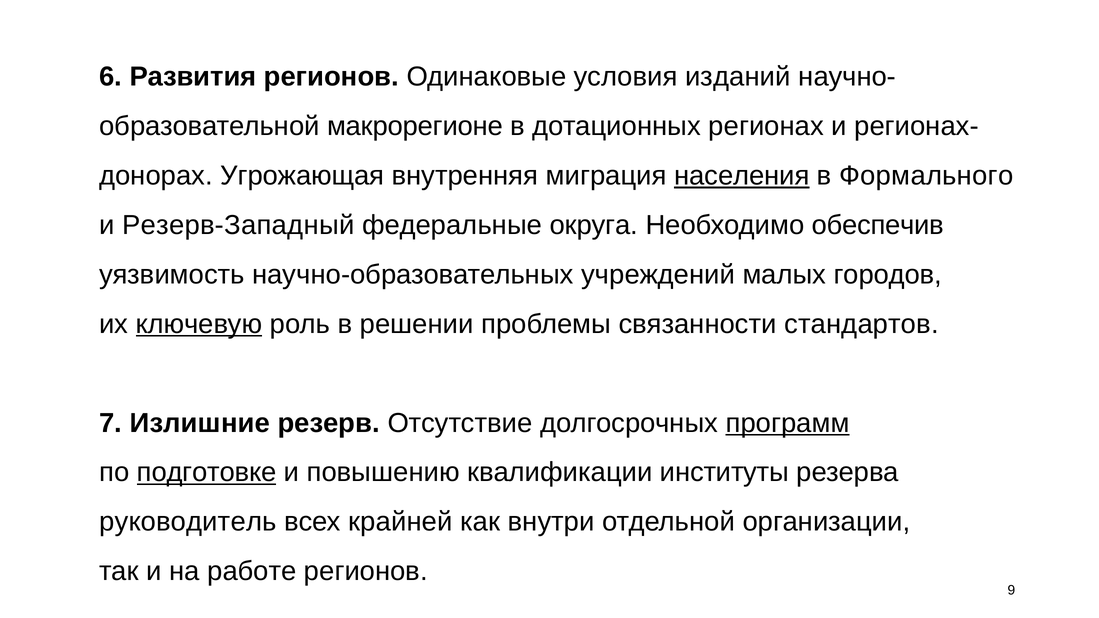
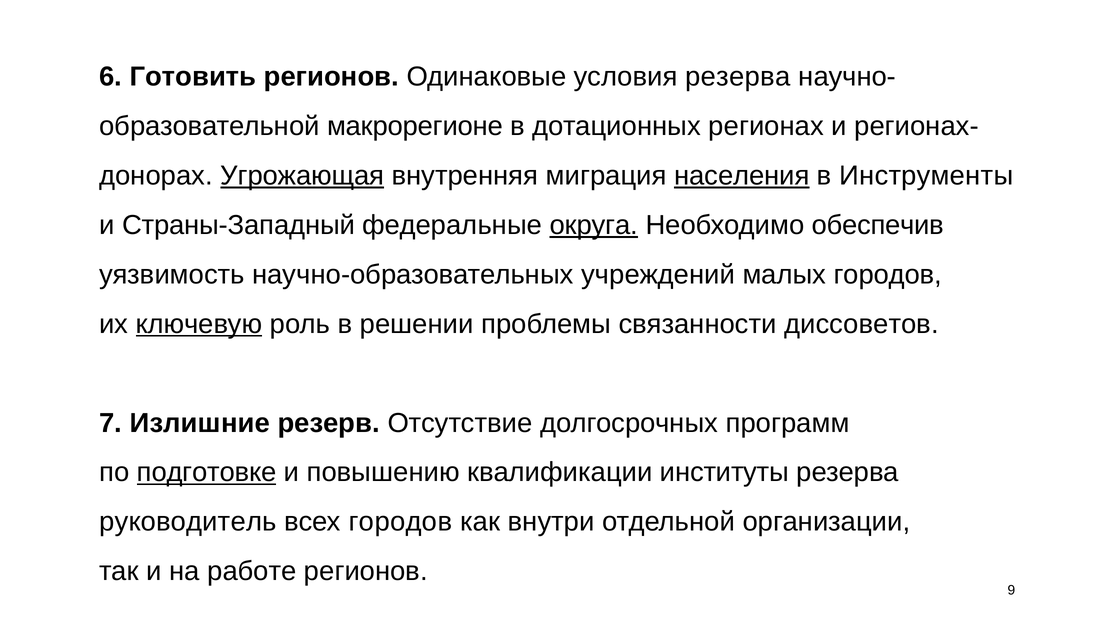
Развития: Развития -> Готовить (193, 77)
условия изданий: изданий -> резерва (738, 77)
Угрожающая underline: none -> present (302, 176)
Формального: Формального -> Инструменты (926, 176)
Резерв-Западный: Резерв-Западный -> Страны-Западный (239, 225)
округа underline: none -> present (594, 225)
стандартов: стандартов -> диссоветов (861, 324)
программ underline: present -> none (788, 423)
всех крайней: крайней -> городов (400, 522)
